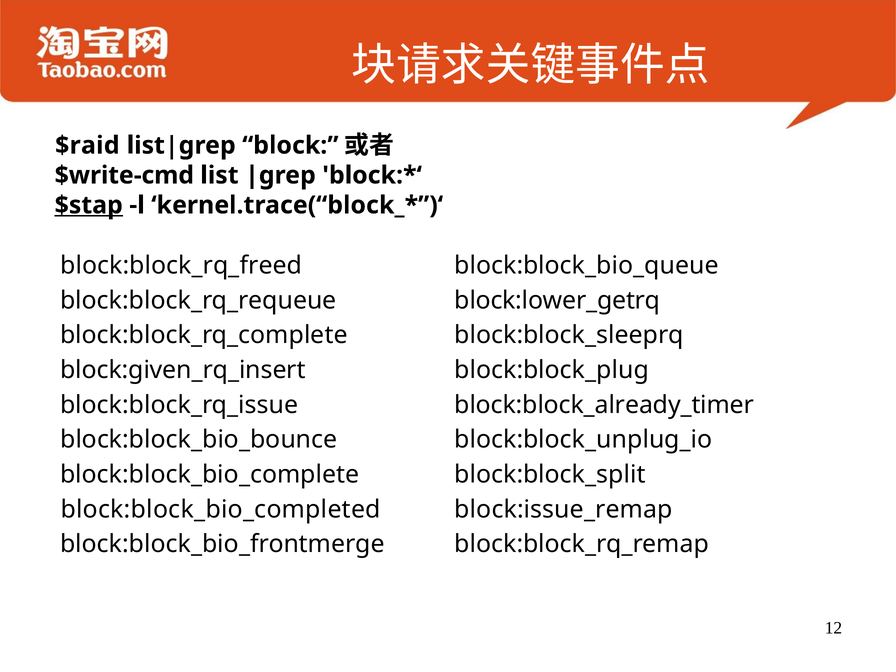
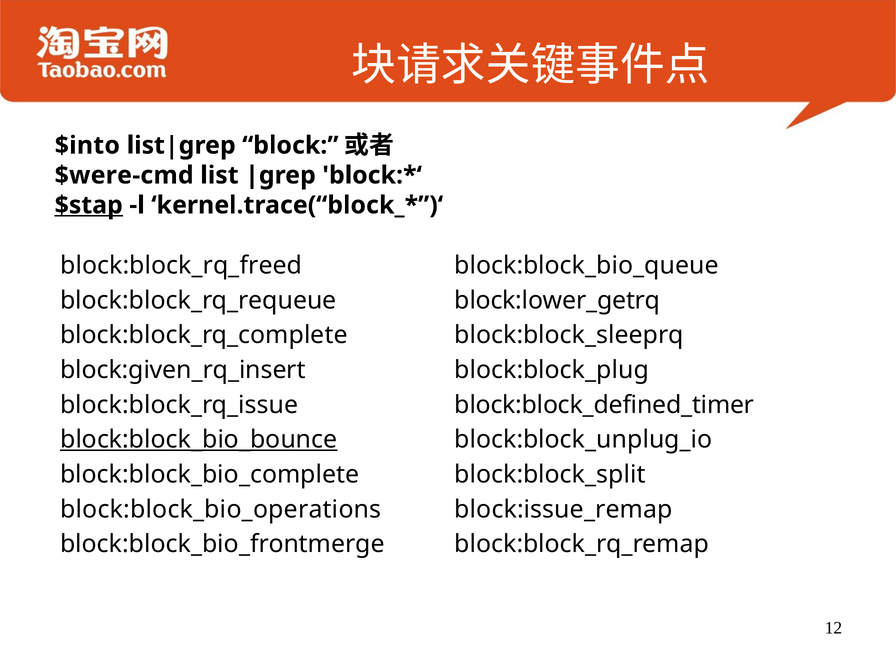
$raid: $raid -> $into (87, 145)
$write-cmd: $write-cmd -> $were-cmd (124, 175)
block:block_already_timer: block:block_already_timer -> block:block_defined_timer (604, 405)
block:block_bio_bounce underline: none -> present (199, 440)
block:block_bio_completed: block:block_bio_completed -> block:block_bio_operations (221, 509)
